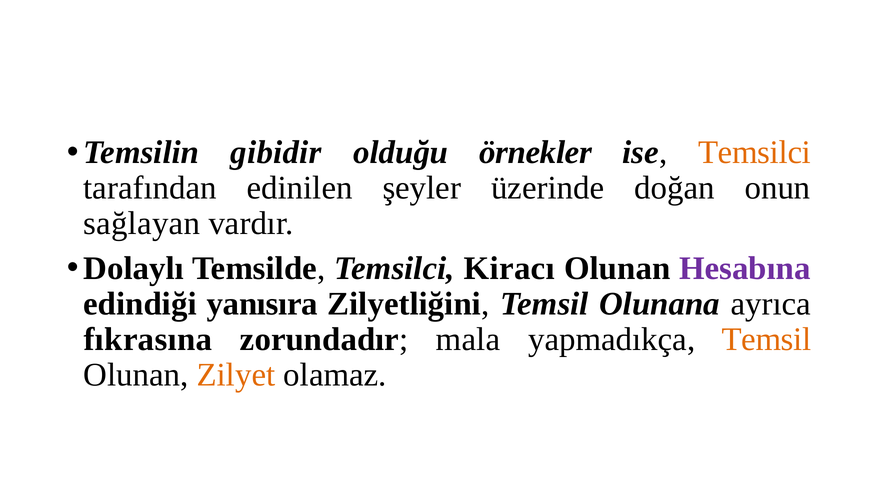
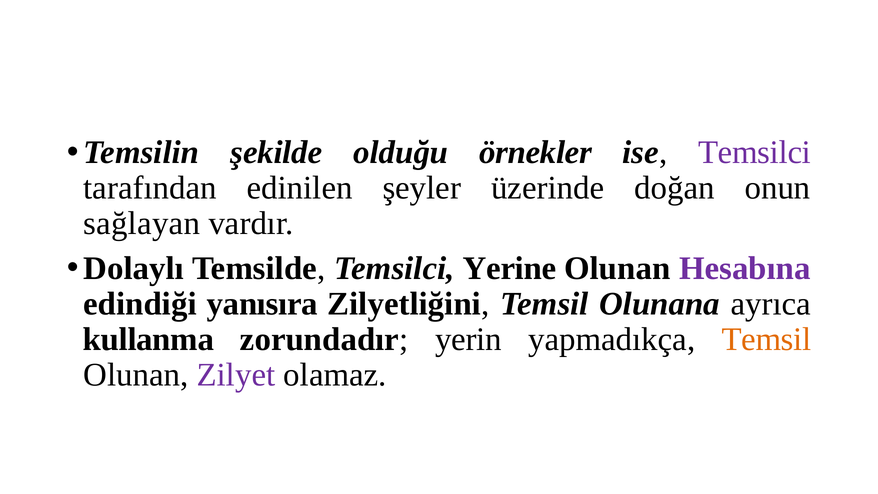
gibidir: gibidir -> şekilde (276, 152)
Temsilci colour: orange -> purple (755, 152)
Kiracı: Kiracı -> Yerine (510, 268)
fıkrasına: fıkrasına -> kullanma (148, 339)
mala: mala -> yerin (468, 339)
Zilyet colour: orange -> purple (236, 375)
